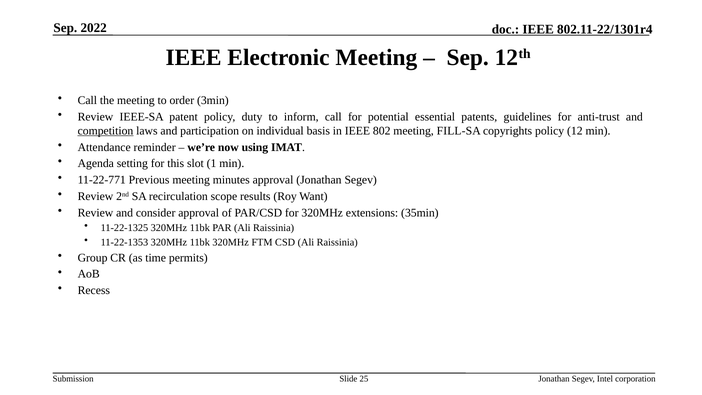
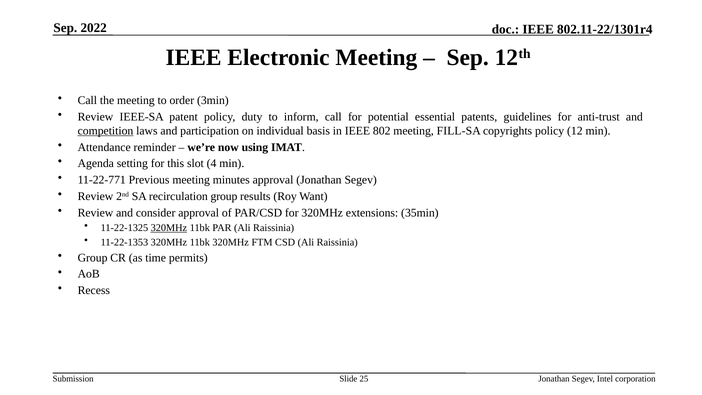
1: 1 -> 4 (212, 163)
recirculation scope: scope -> group (224, 196)
320MHz underline: none -> present (169, 228)
